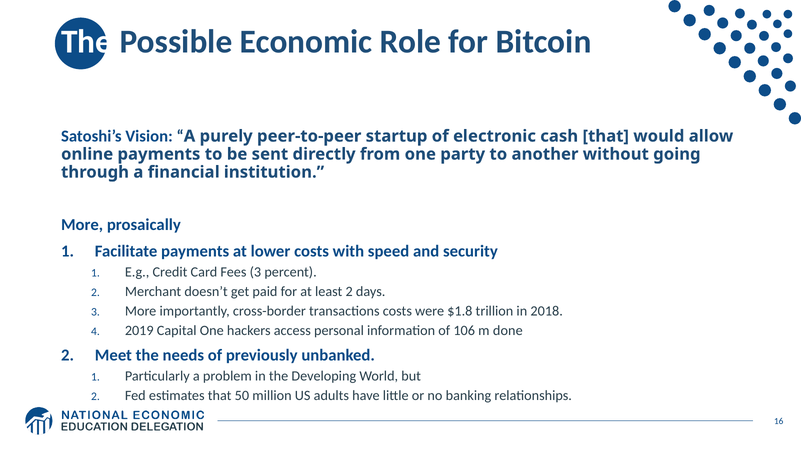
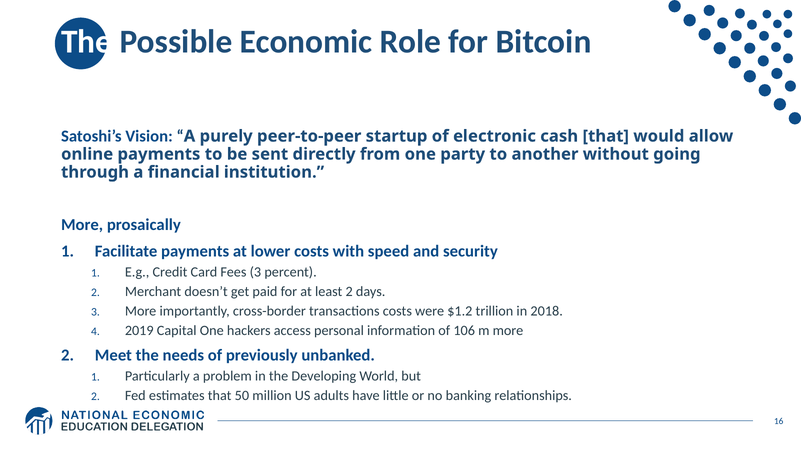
$1.8: $1.8 -> $1.2 (460, 311)
m done: done -> more (508, 331)
